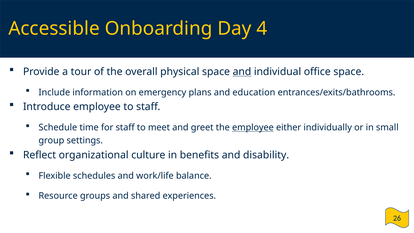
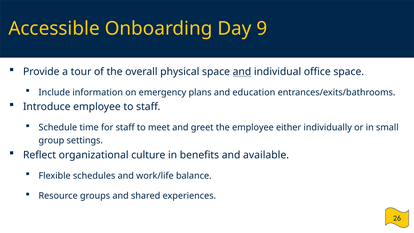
4: 4 -> 9 (262, 29)
employee underline: present -> none (253, 127)
disability: disability -> available (266, 155)
